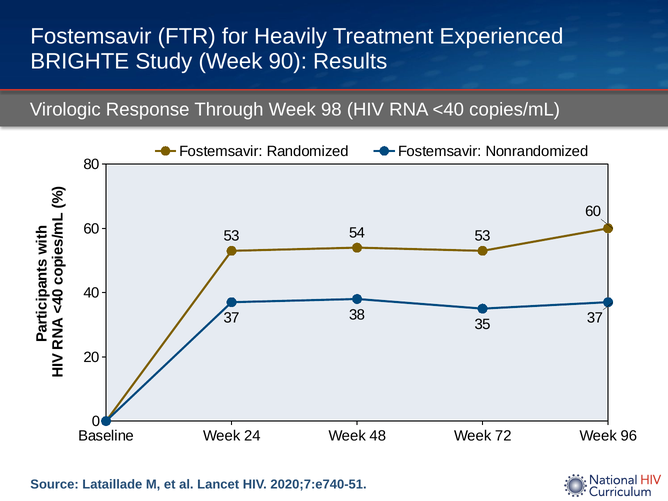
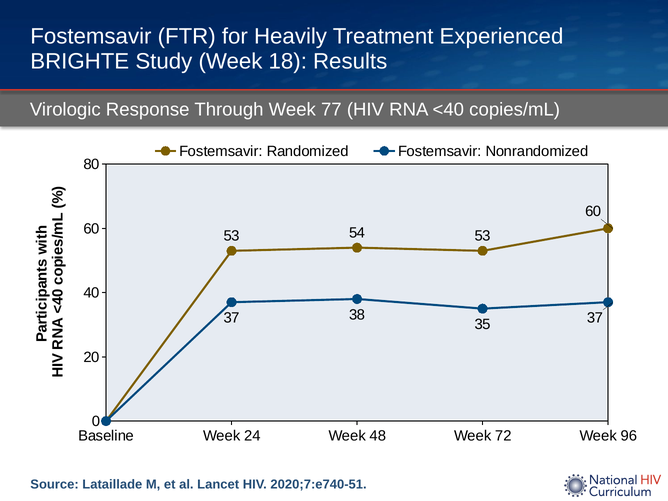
90: 90 -> 18 (288, 61)
98: 98 -> 77 (331, 110)
